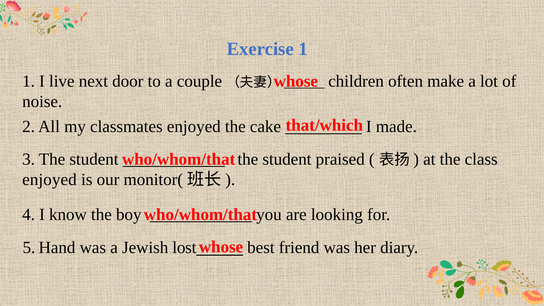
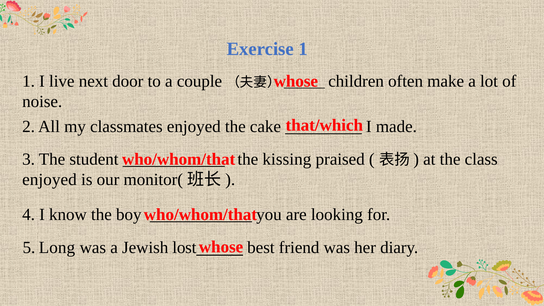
student: student -> kissing (287, 159)
Hand: Hand -> Long (57, 248)
